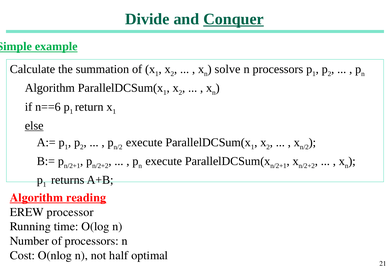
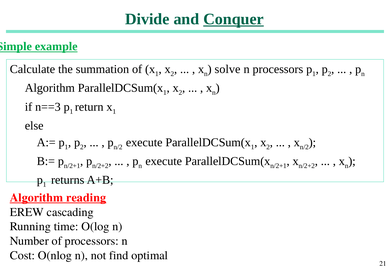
n==6: n==6 -> n==3 (48, 107)
else underline: present -> none (34, 126)
processor: processor -> cascading (70, 212)
half: half -> find (119, 255)
